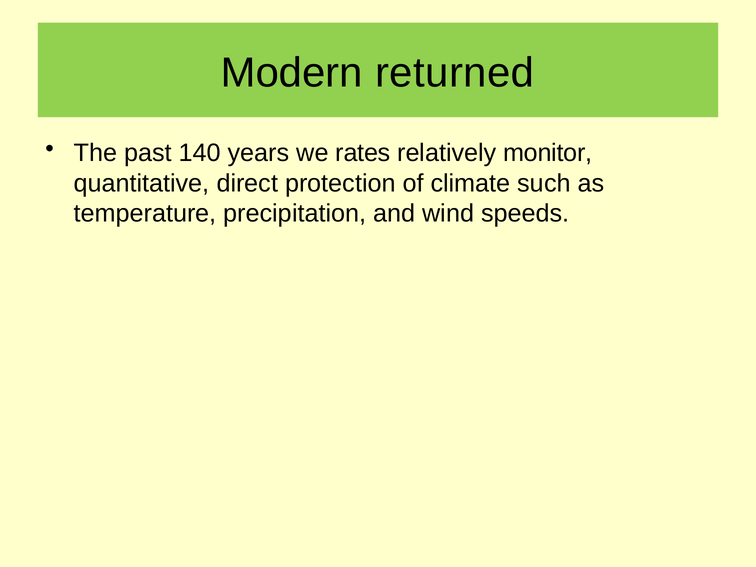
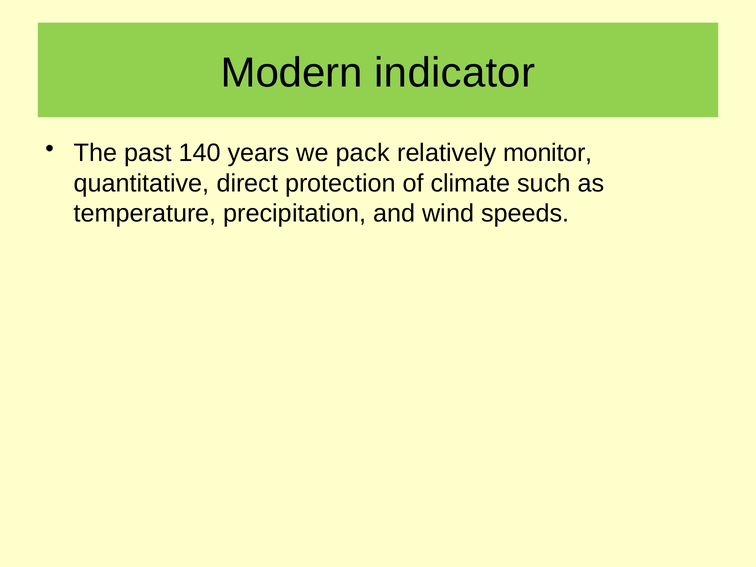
returned: returned -> indicator (455, 73)
rates: rates -> pack (363, 153)
